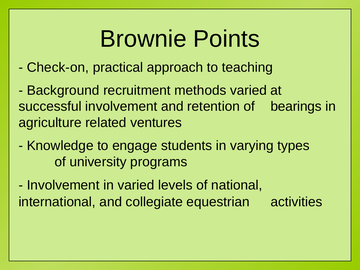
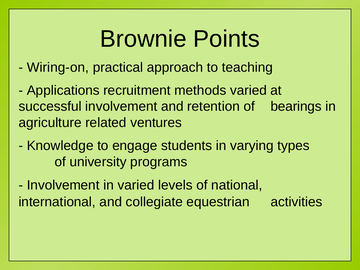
Check-on: Check-on -> Wiring-on (58, 67)
Background: Background -> Applications (63, 90)
